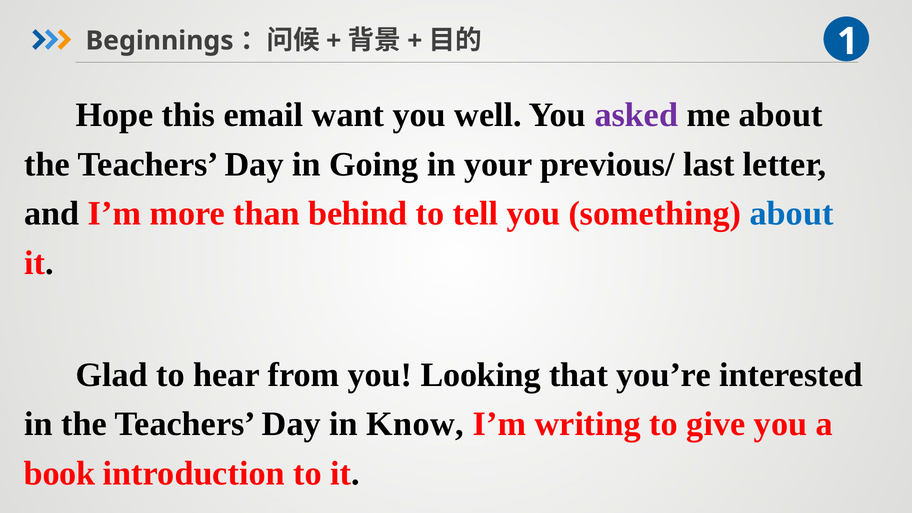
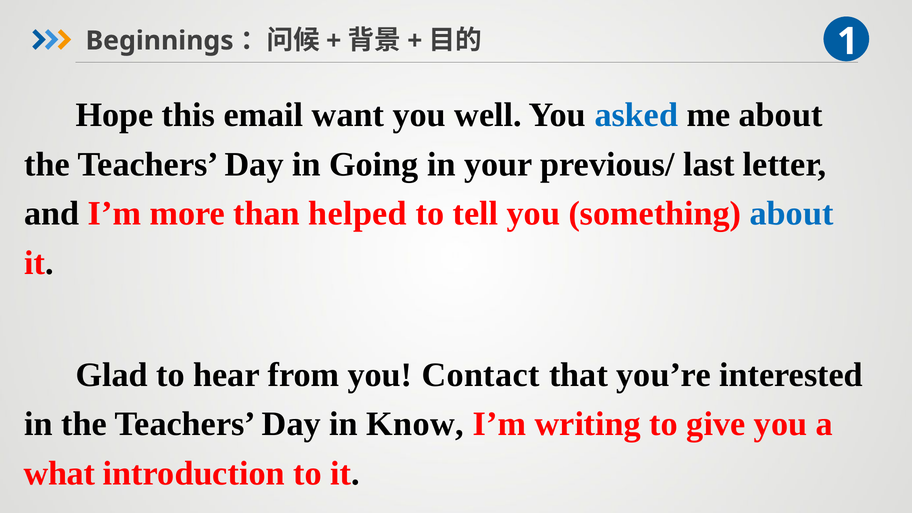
asked colour: purple -> blue (636, 115)
behind: behind -> helped (358, 214)
Looking: Looking -> Contact (480, 375)
book: book -> what (60, 473)
